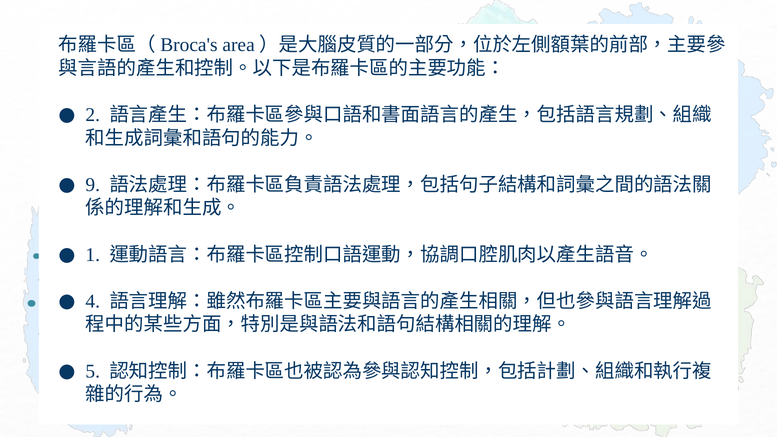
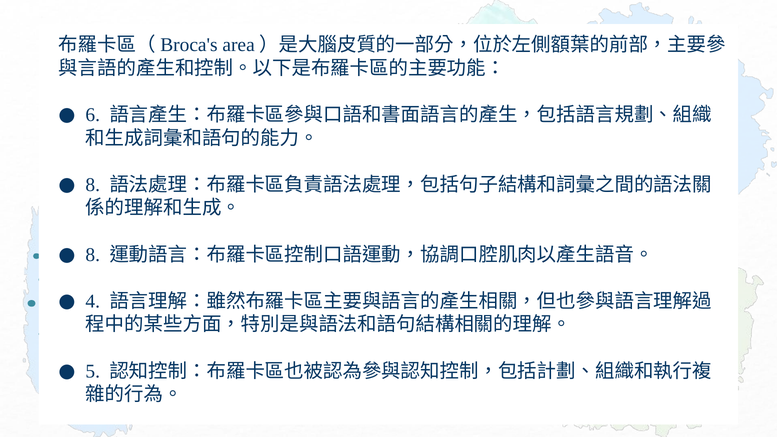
2: 2 -> 6 (93, 115)
9: 9 -> 8 (93, 185)
1: 1 -> 8 (93, 255)
